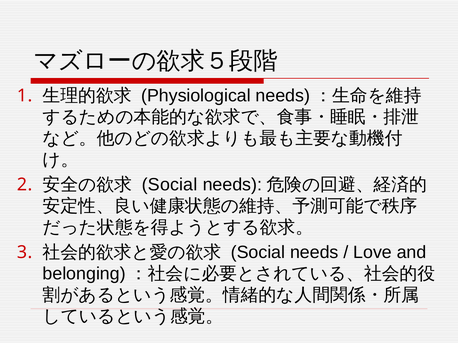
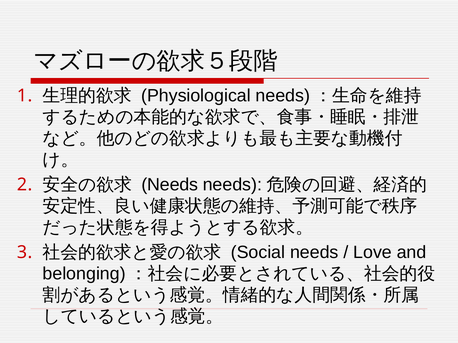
Social: Social -> Needs (170, 185)
